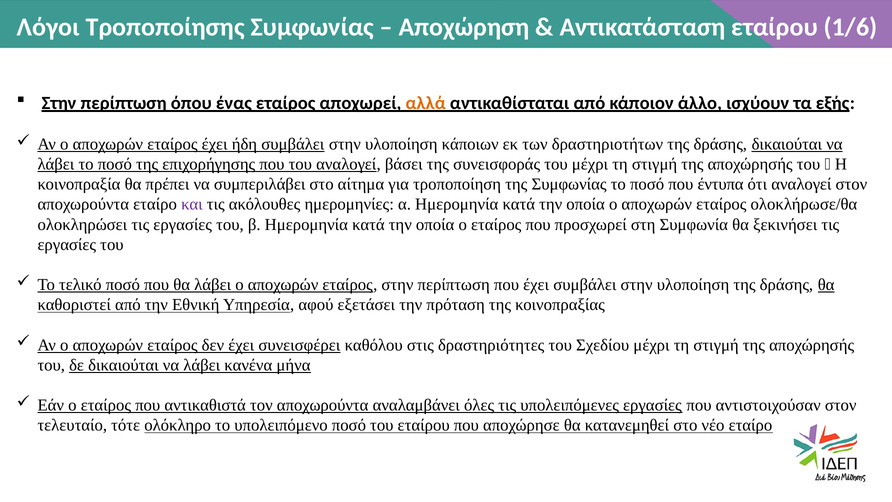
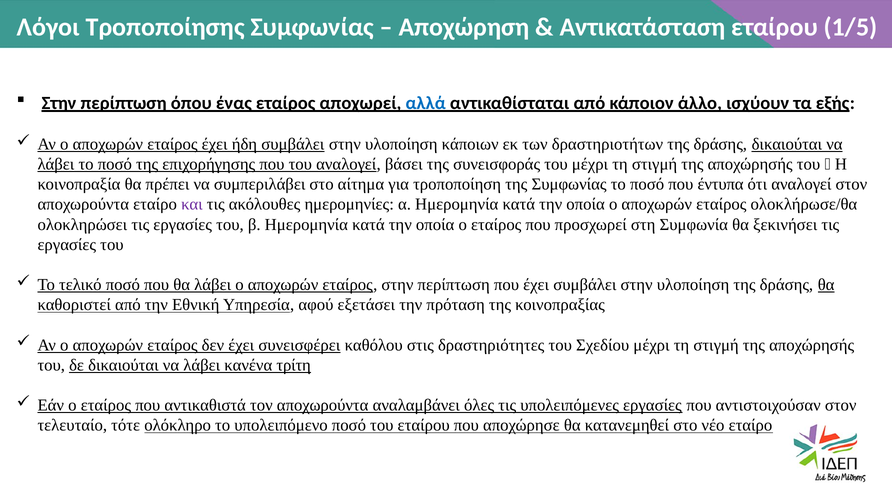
1/6: 1/6 -> 1/5 (851, 27)
αλλά colour: orange -> blue (426, 103)
μήνα: μήνα -> τρίτη (294, 365)
